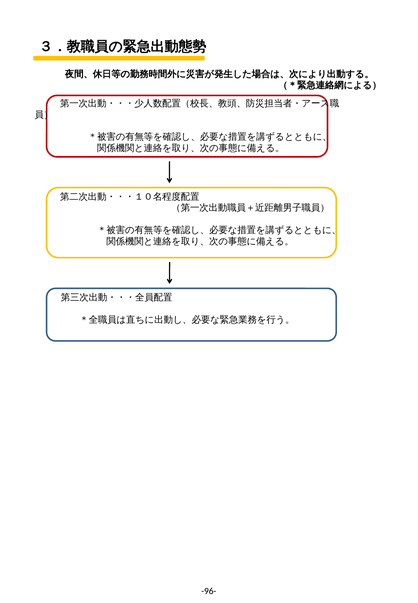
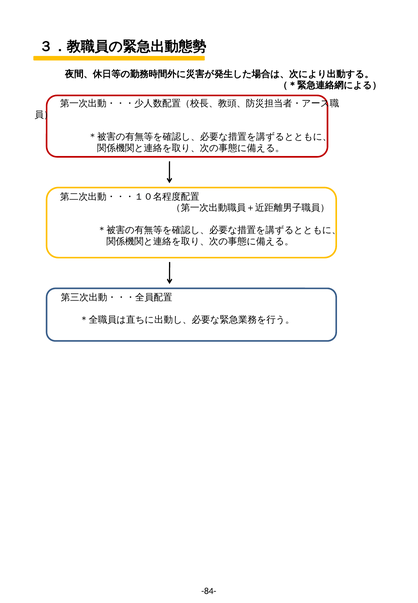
-96-: -96- -> -84- (209, 592)
